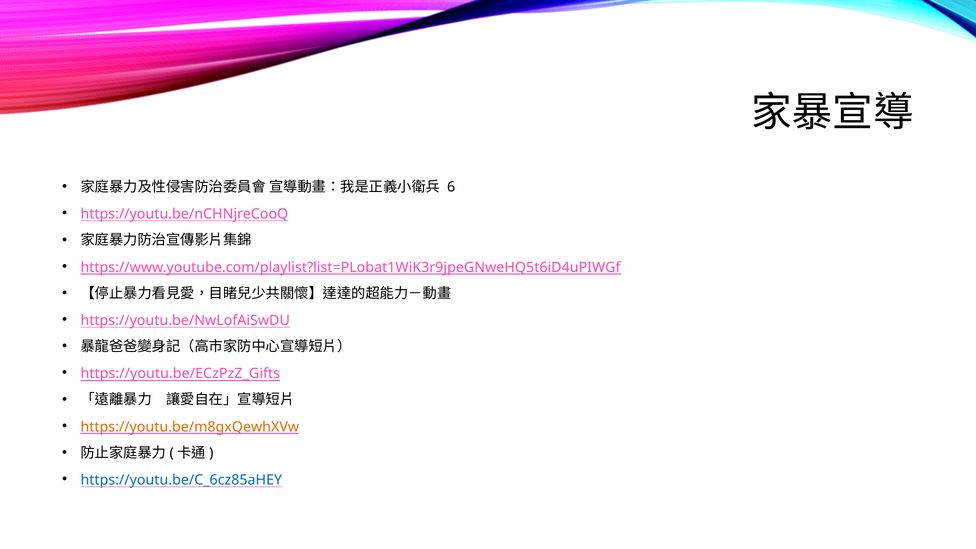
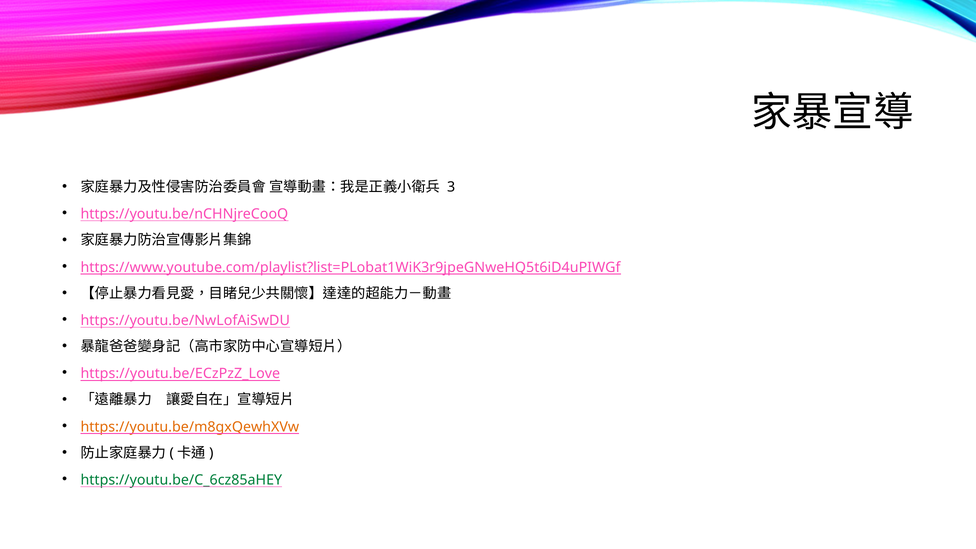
6: 6 -> 3 (451, 187)
https://youtu.be/ECzPzZ_Gifts: https://youtu.be/ECzPzZ_Gifts -> https://youtu.be/ECzPzZ_Love (180, 374)
https://youtu.be/C_6cz85aHEY colour: blue -> green (181, 480)
